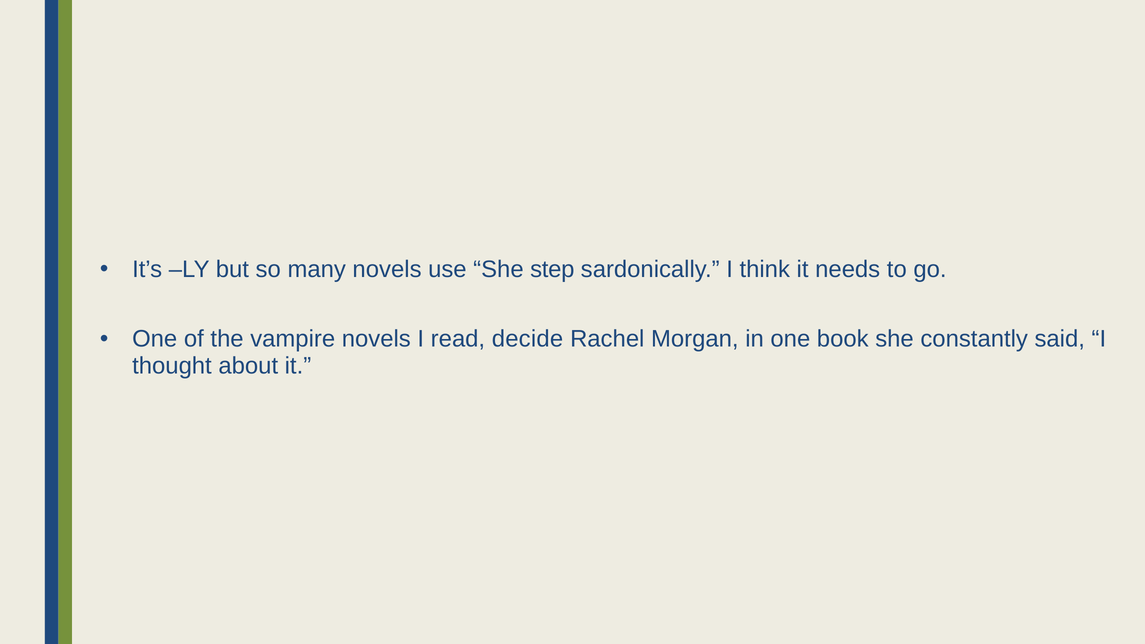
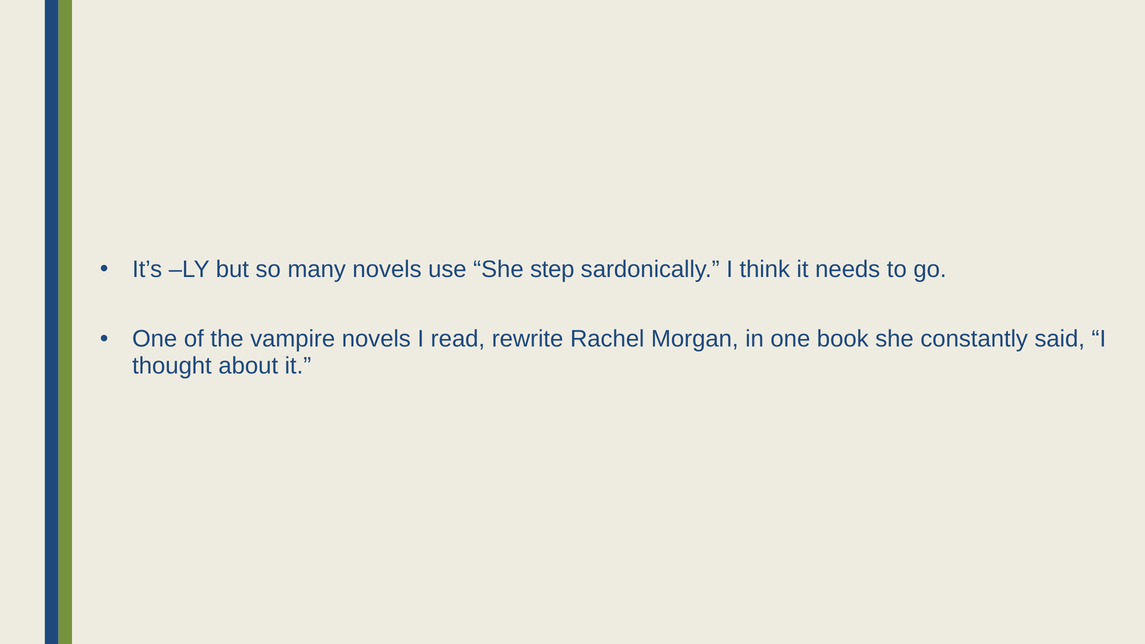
decide: decide -> rewrite (528, 339)
